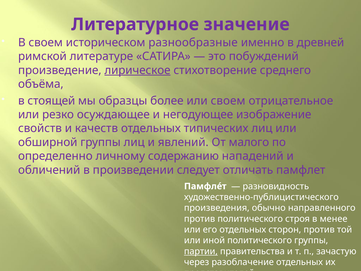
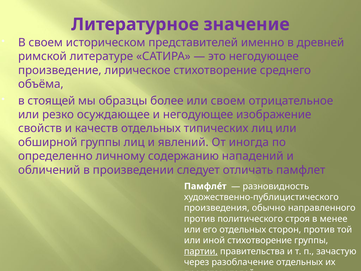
историческом разнообразные: разнообразные -> представителей (193, 43)
это побуждений: побуждений -> негодующее (264, 56)
лирическое underline: present -> none (138, 70)
малого: малого -> иногда (249, 142)
иной политического: политического -> стихотворение (260, 240)
